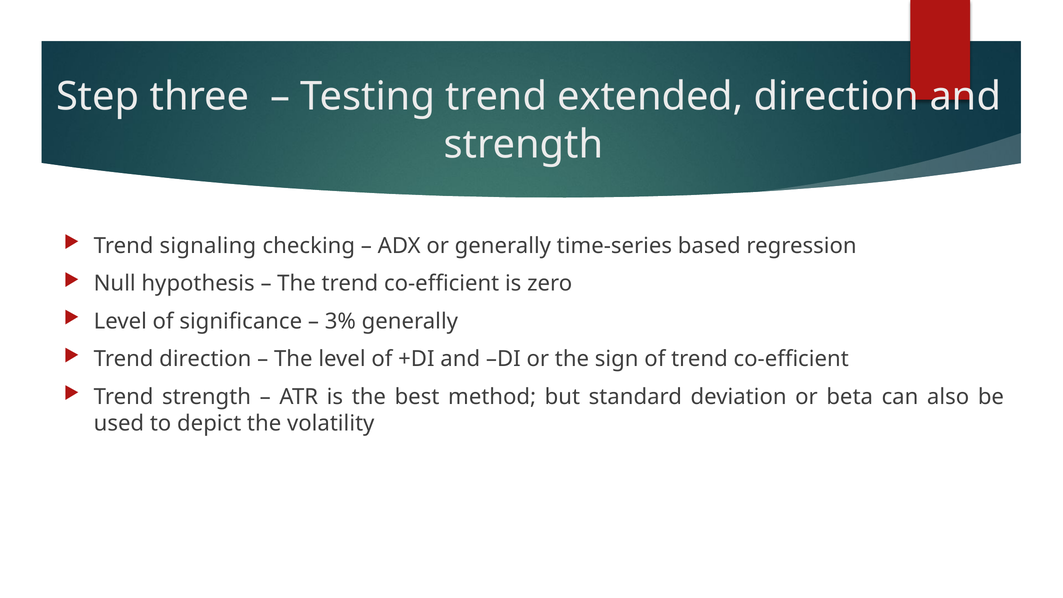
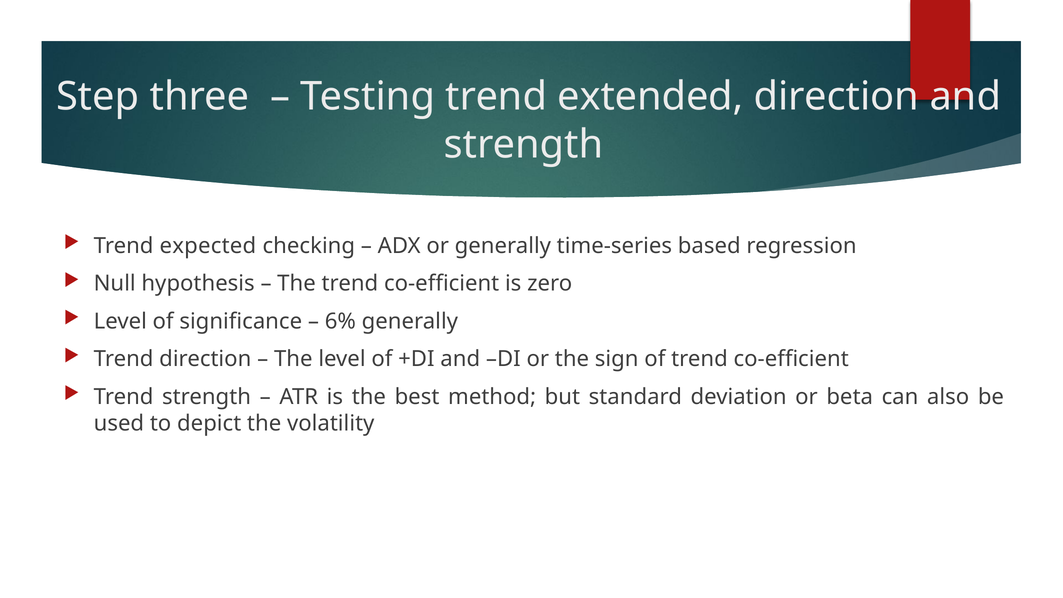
signaling: signaling -> expected (208, 246)
3%: 3% -> 6% (340, 321)
